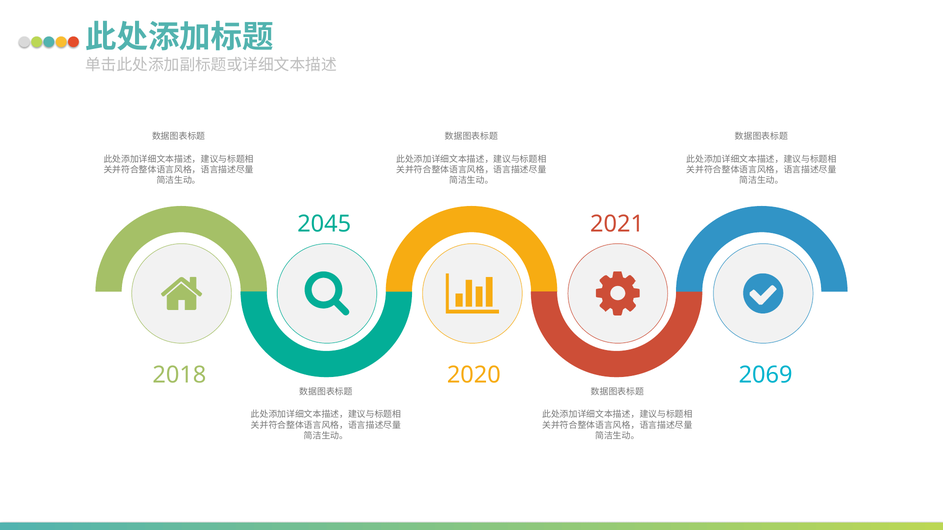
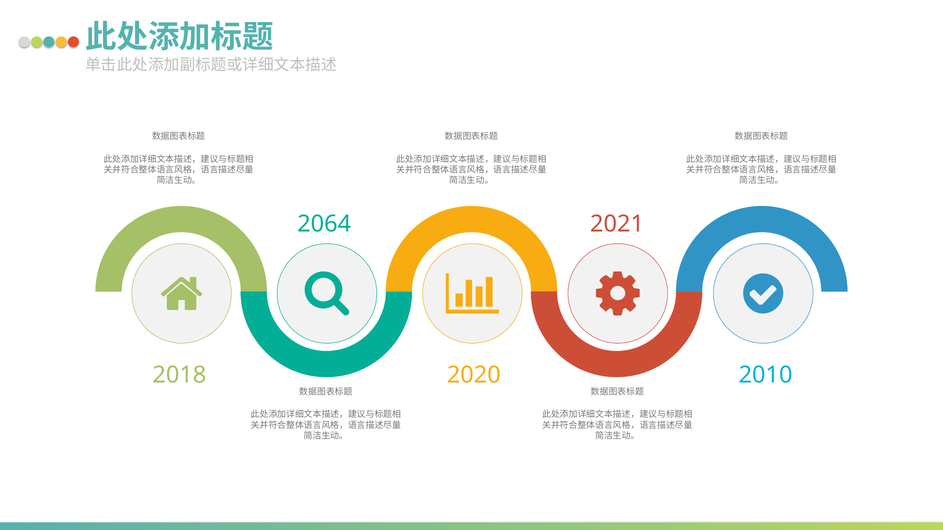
2045: 2045 -> 2064 (324, 224)
2069: 2069 -> 2010 (766, 375)
